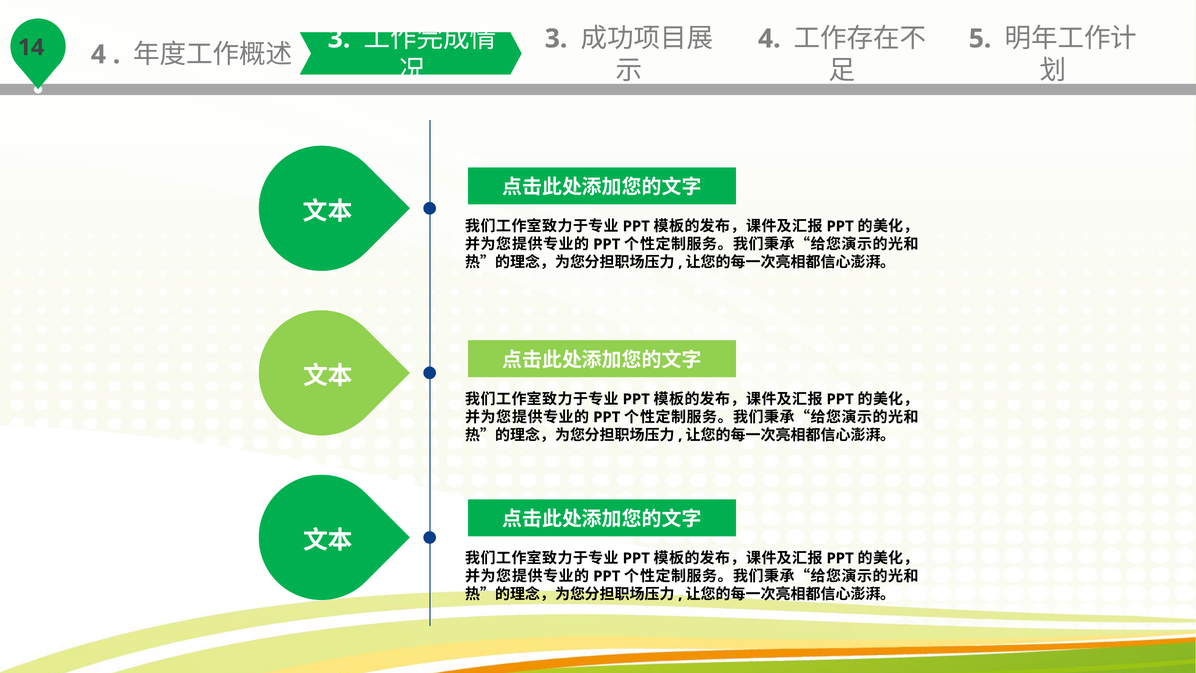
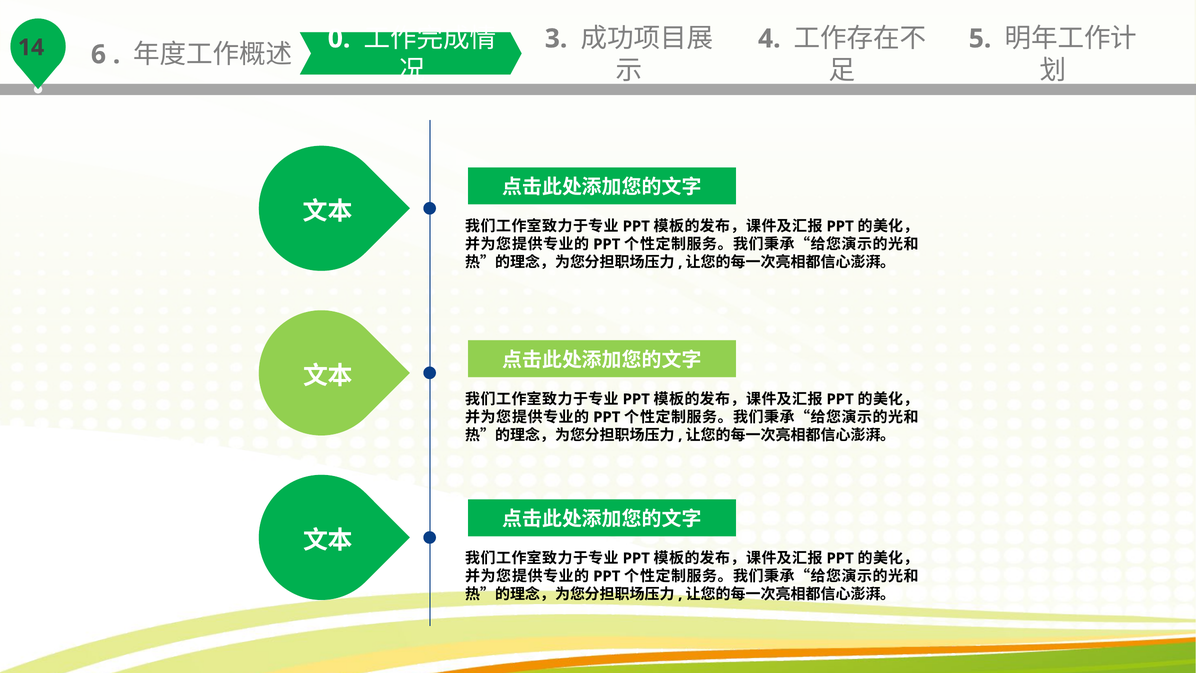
4: 4 -> 6 (98, 55)
3: 3 -> 0 (339, 39)
